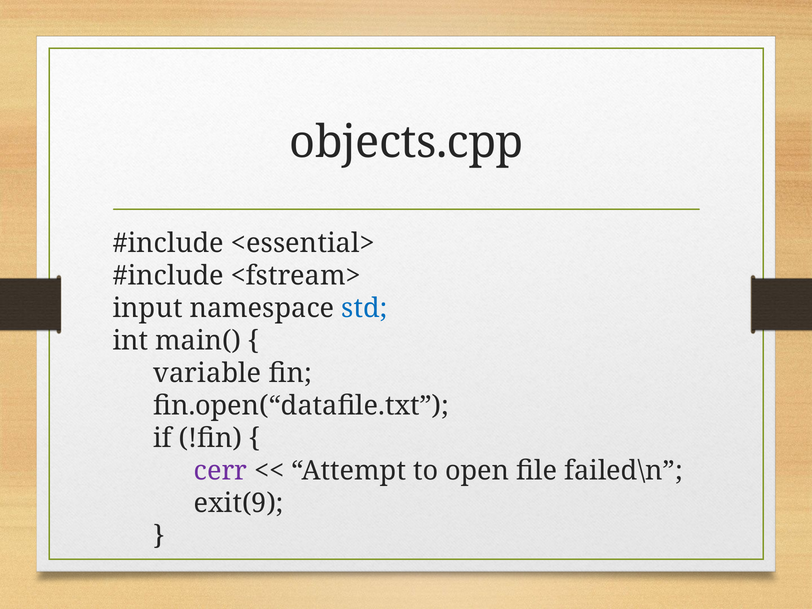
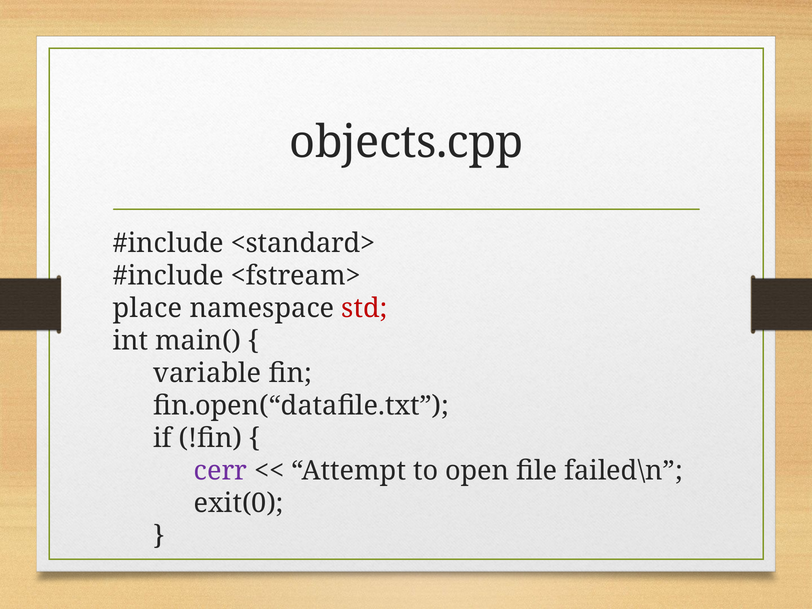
<essential>: <essential> -> <standard> (303, 243)
input: input -> place (148, 308)
std colour: blue -> red (364, 308)
exit(9: exit(9 -> exit(0 (239, 503)
